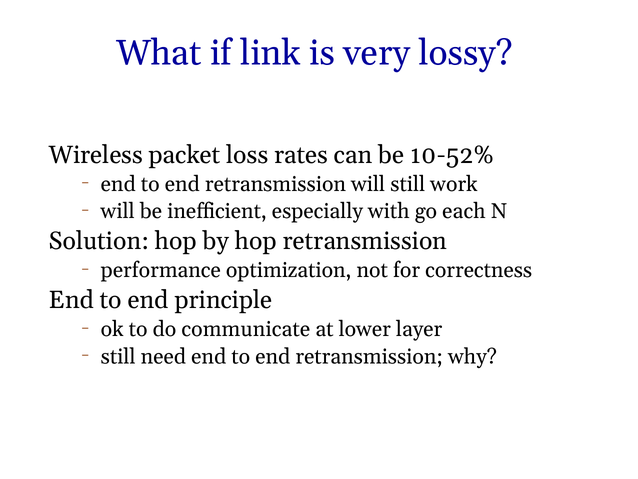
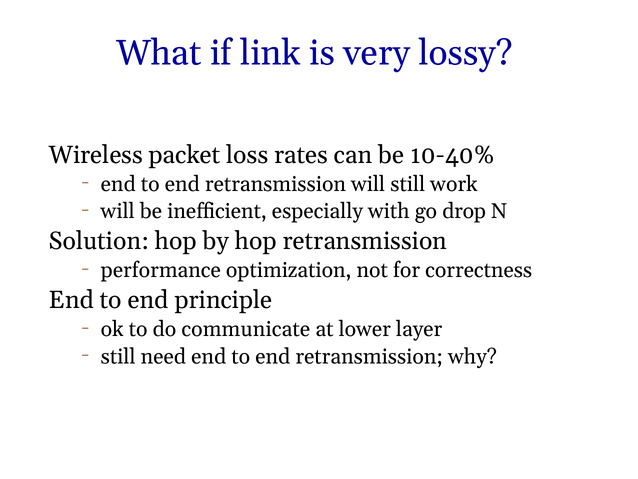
10-52%: 10-52% -> 10-40% (452, 155)
each: each -> drop (464, 211)
